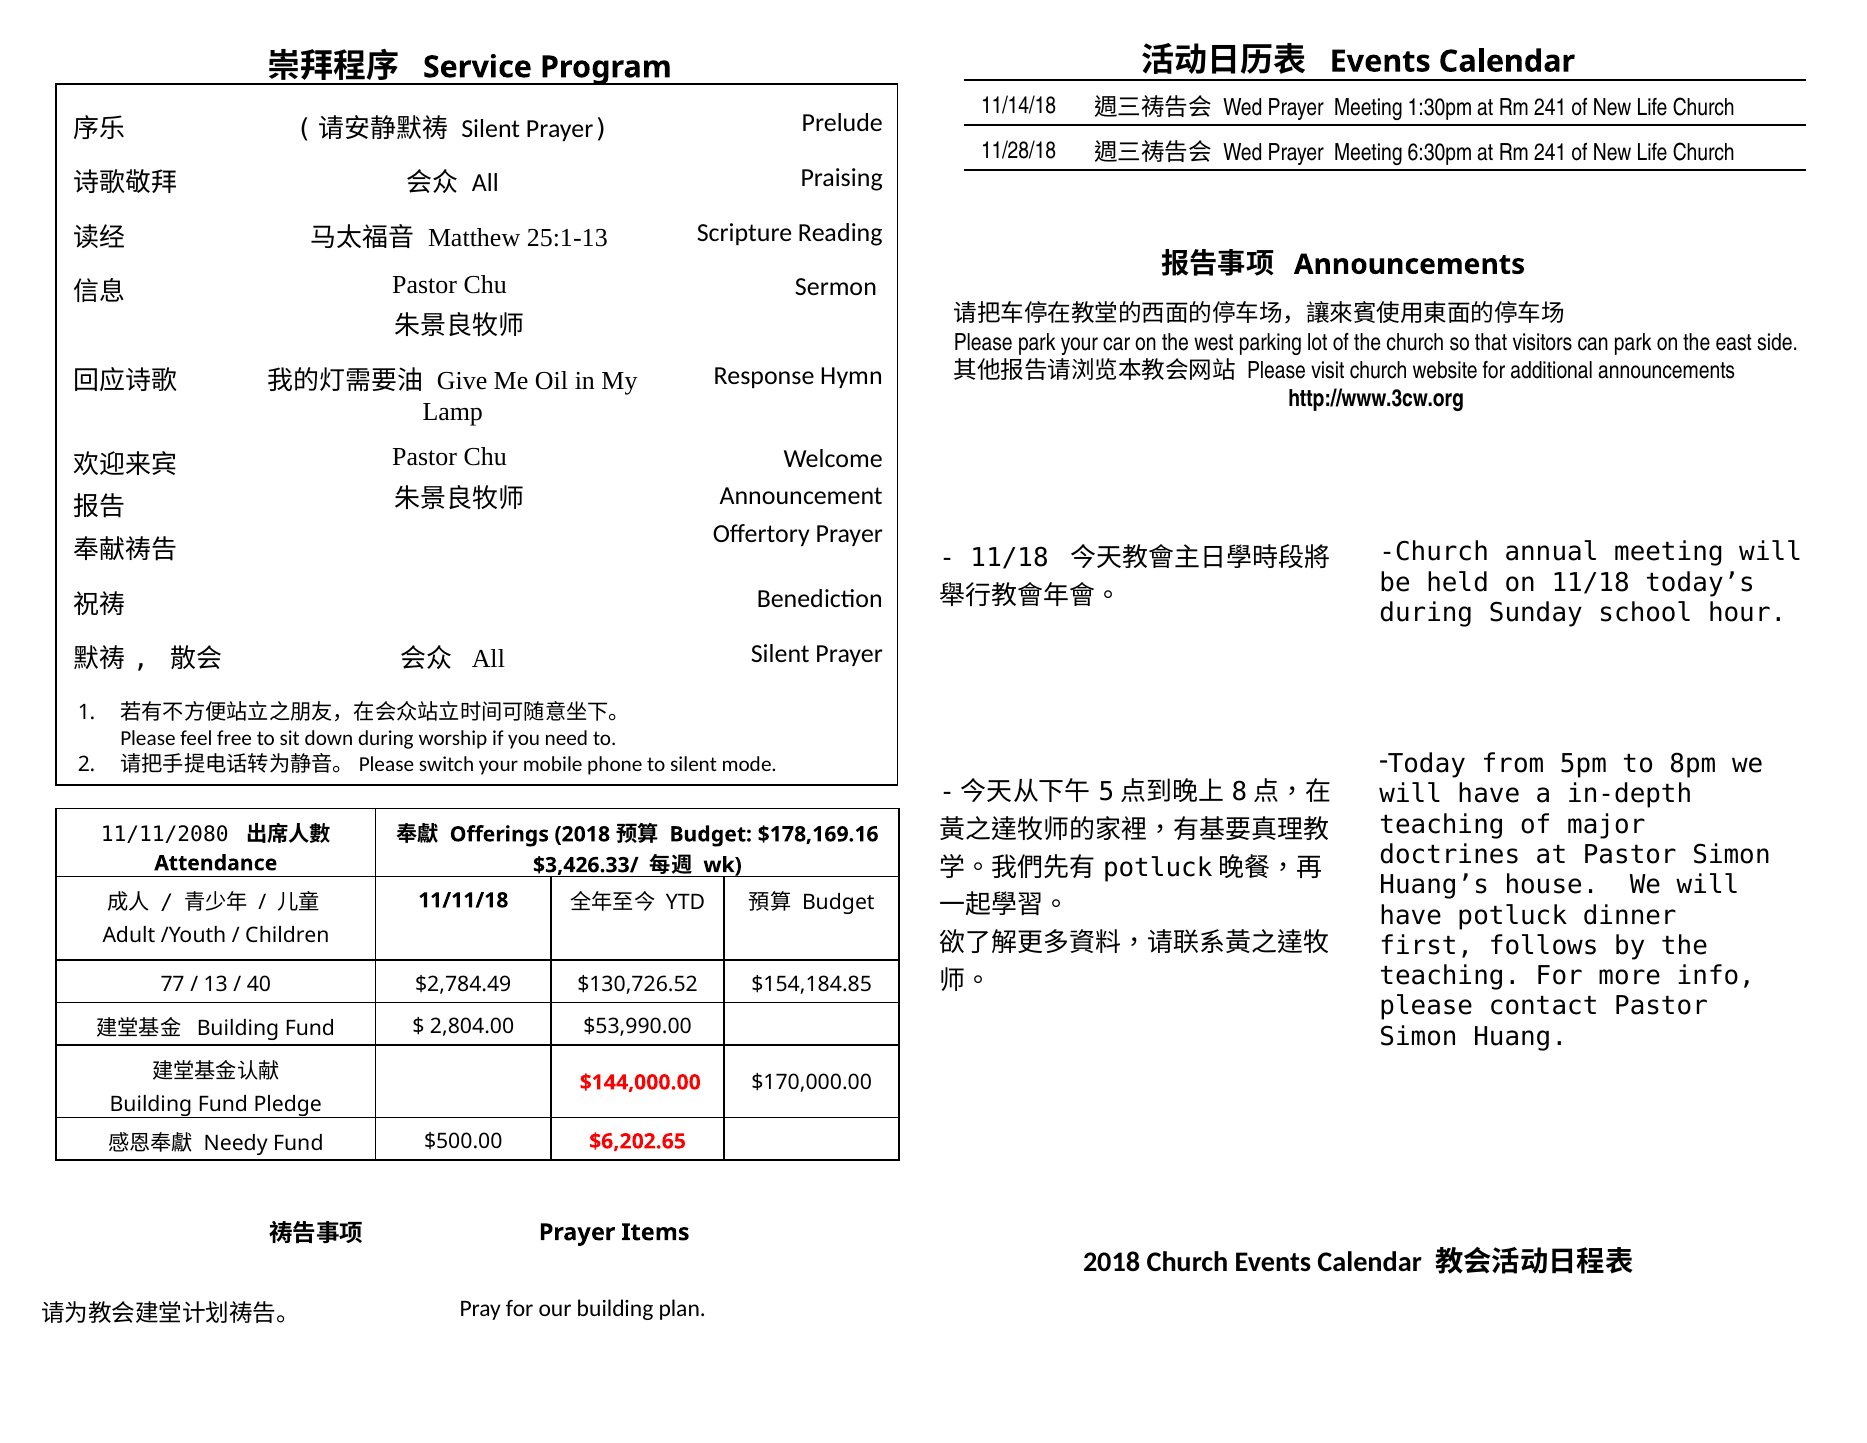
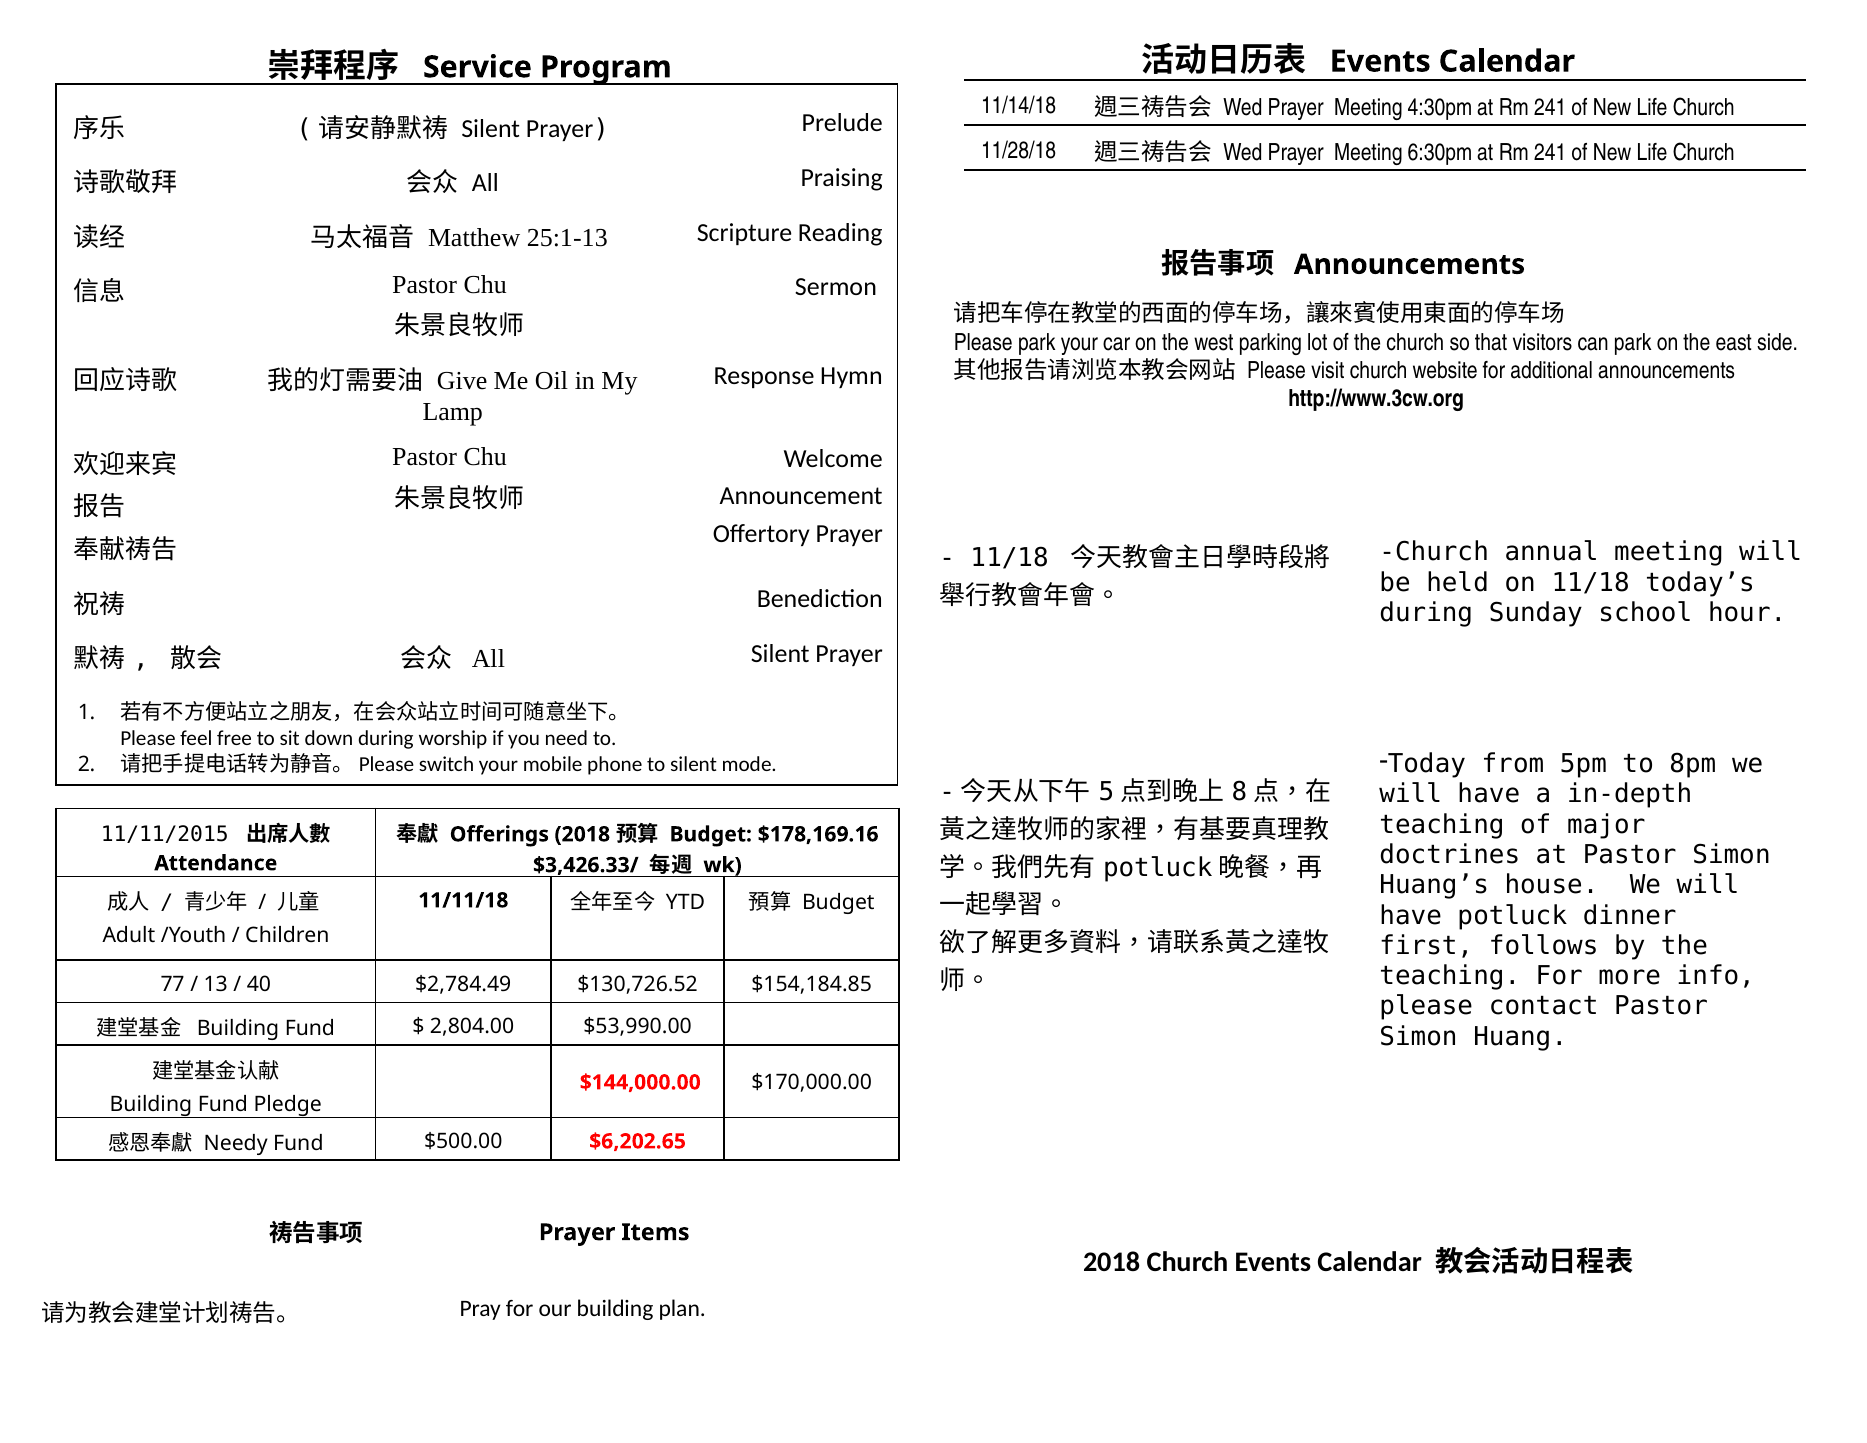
1:30pm: 1:30pm -> 4:30pm (1440, 108)
11/11/2080: 11/11/2080 -> 11/11/2015 (165, 834)
